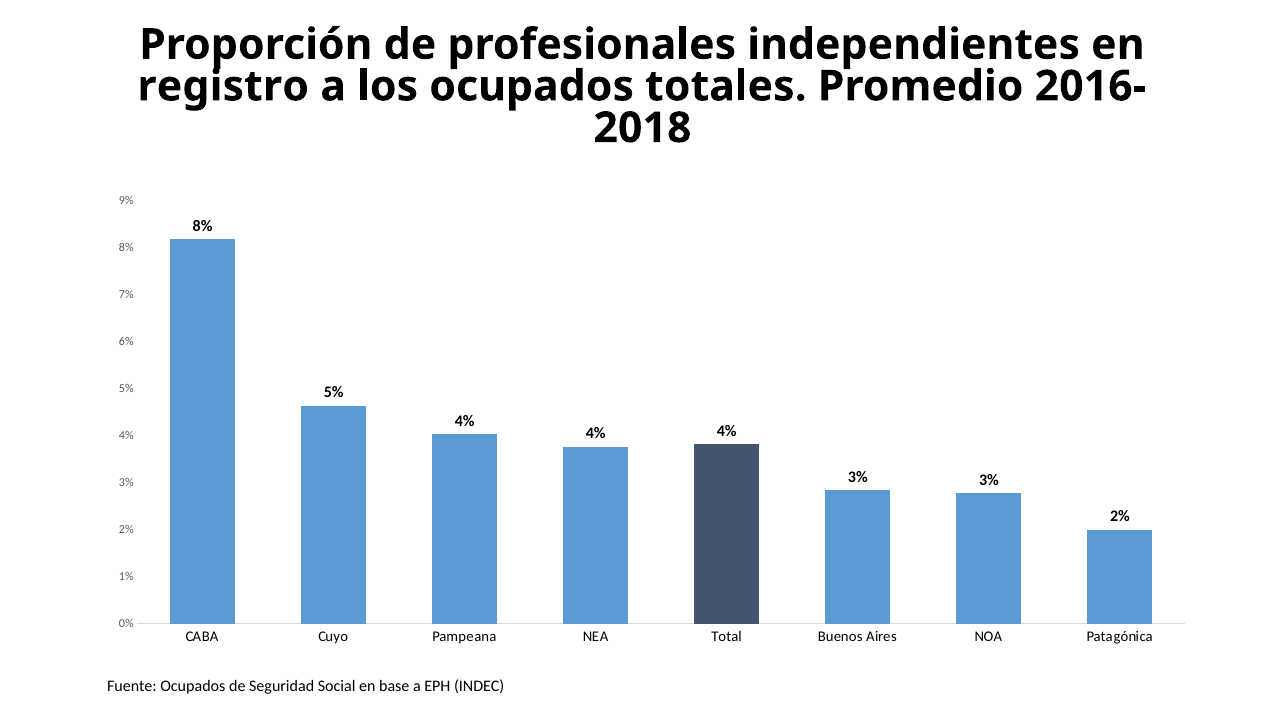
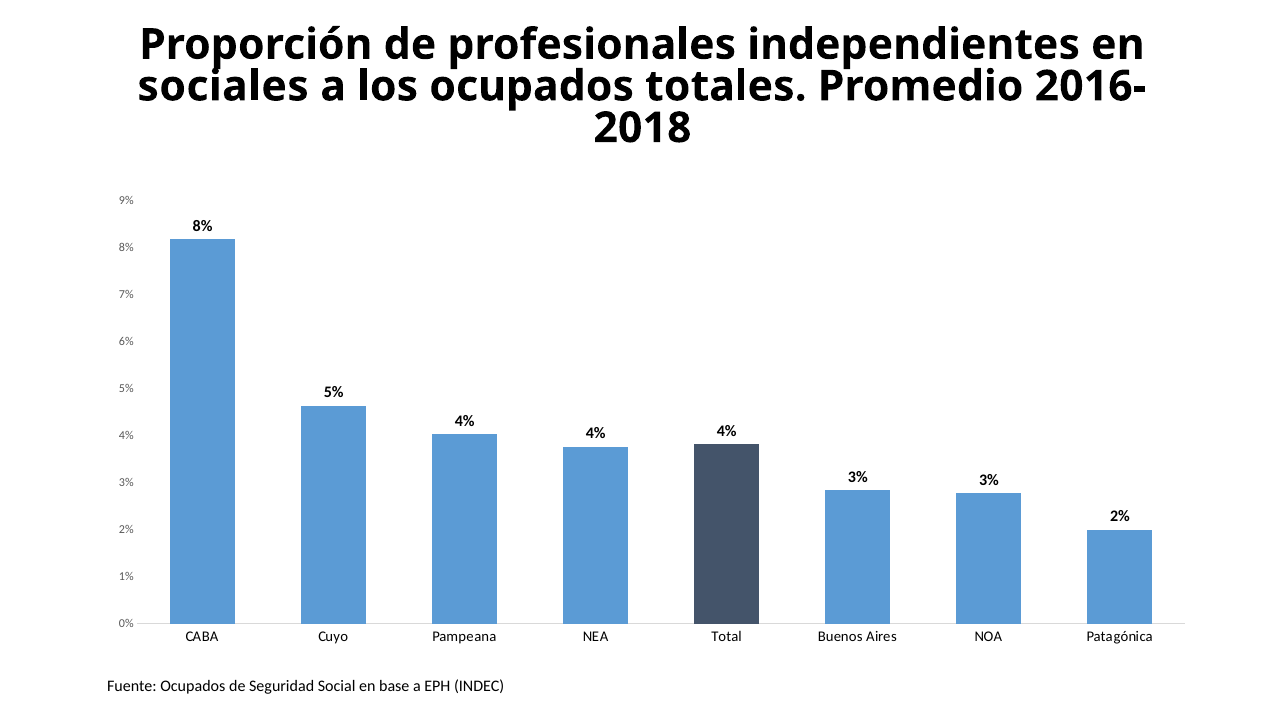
registro: registro -> sociales (223, 86)
